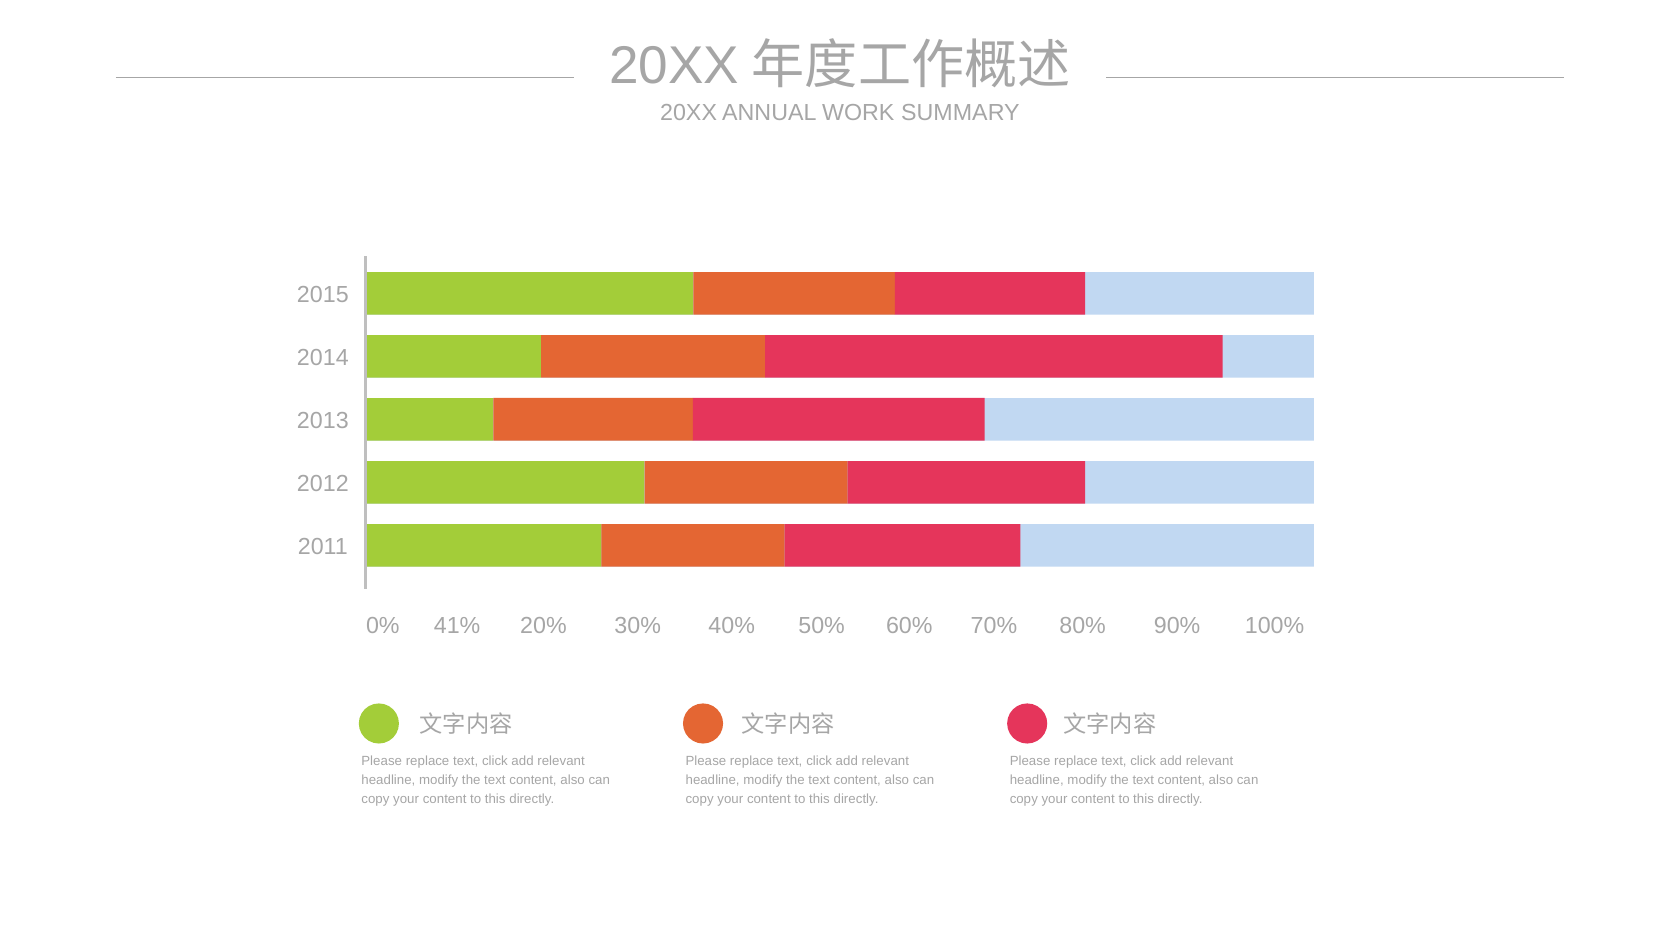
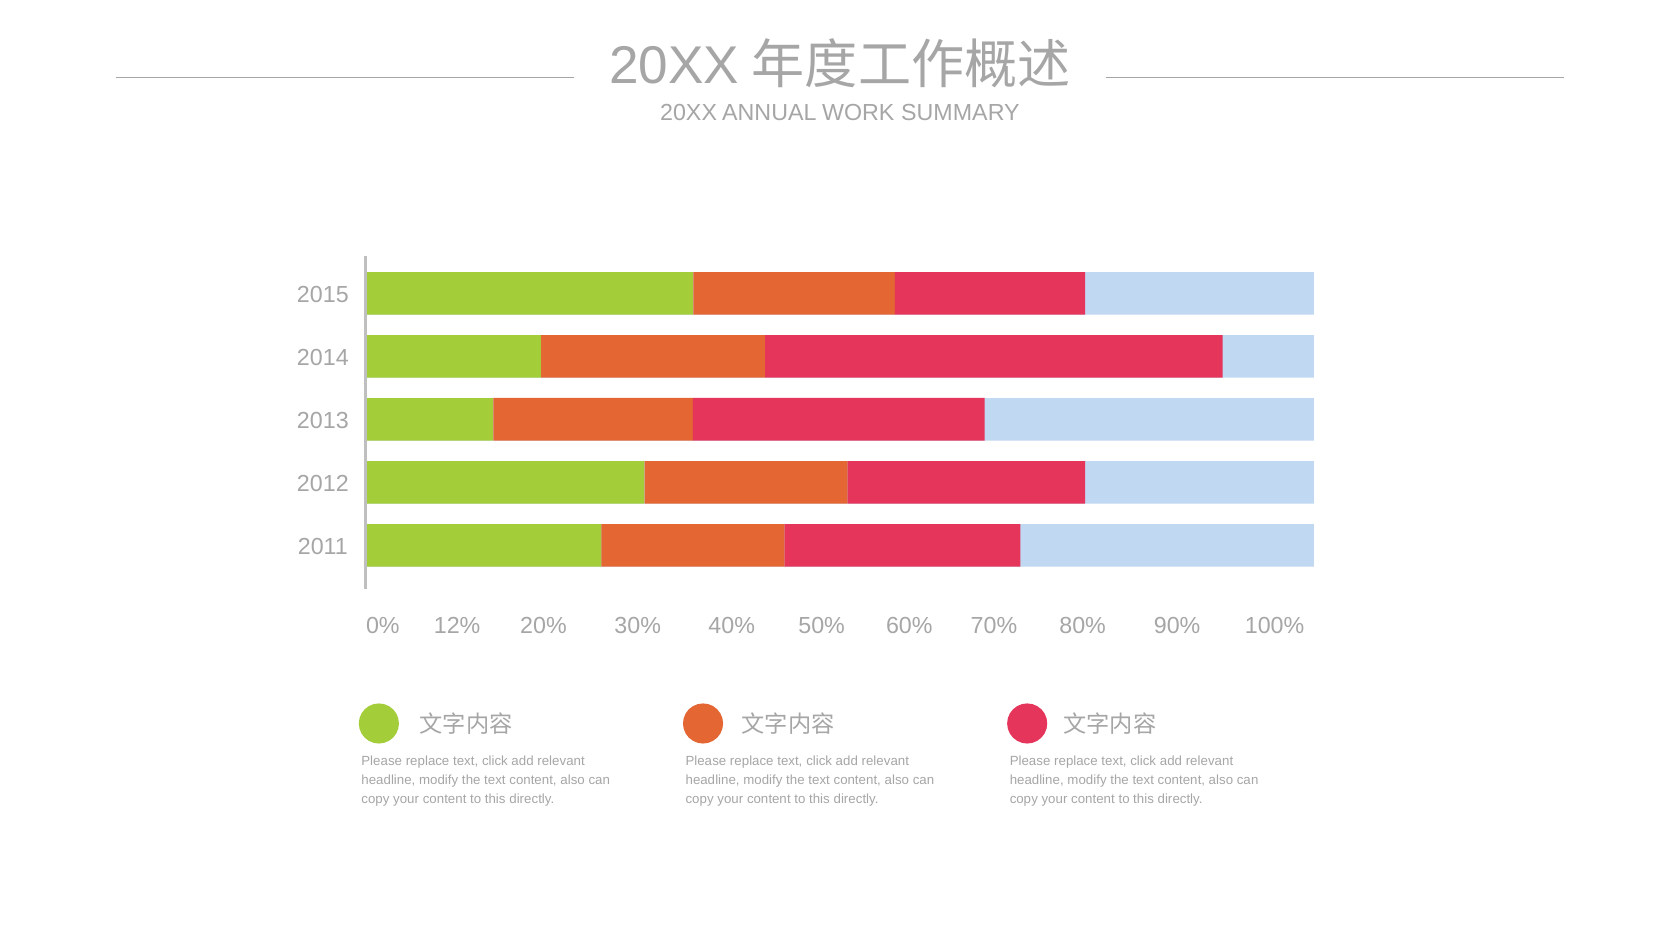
41%: 41% -> 12% (457, 626)
